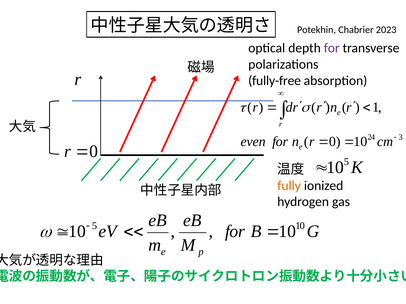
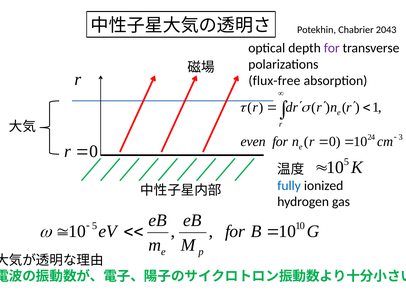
2023: 2023 -> 2043 (386, 30)
fully-free: fully-free -> flux-free (274, 81)
fully colour: orange -> blue (289, 186)
